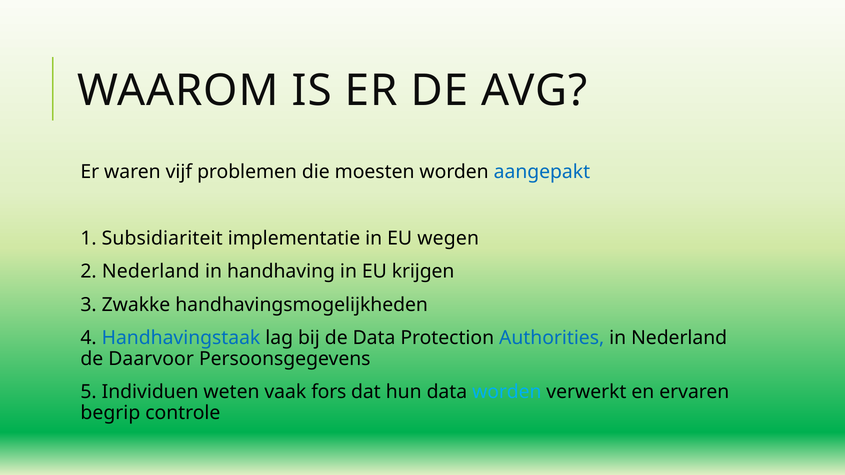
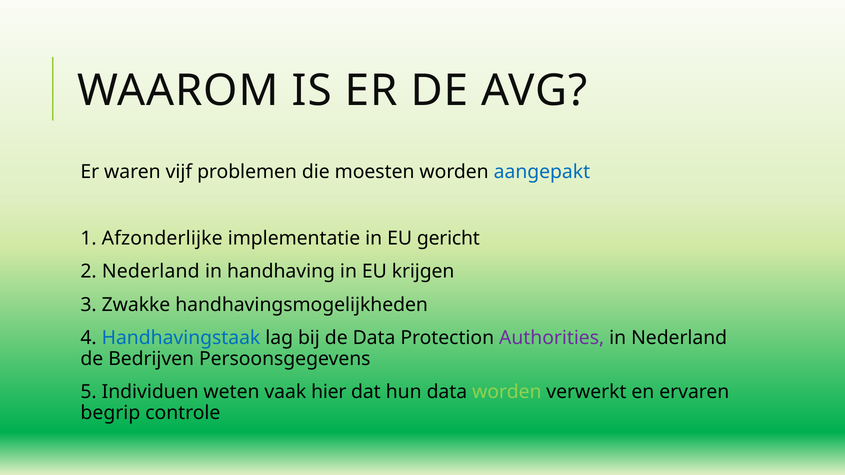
Subsidiariteit: Subsidiariteit -> Afzonderlijke (162, 238)
wegen: wegen -> gericht (448, 238)
Authorities colour: blue -> purple (552, 338)
Daarvoor: Daarvoor -> Bedrijven (151, 359)
fors: fors -> hier (329, 392)
worden colour: light blue -> light green (507, 392)
